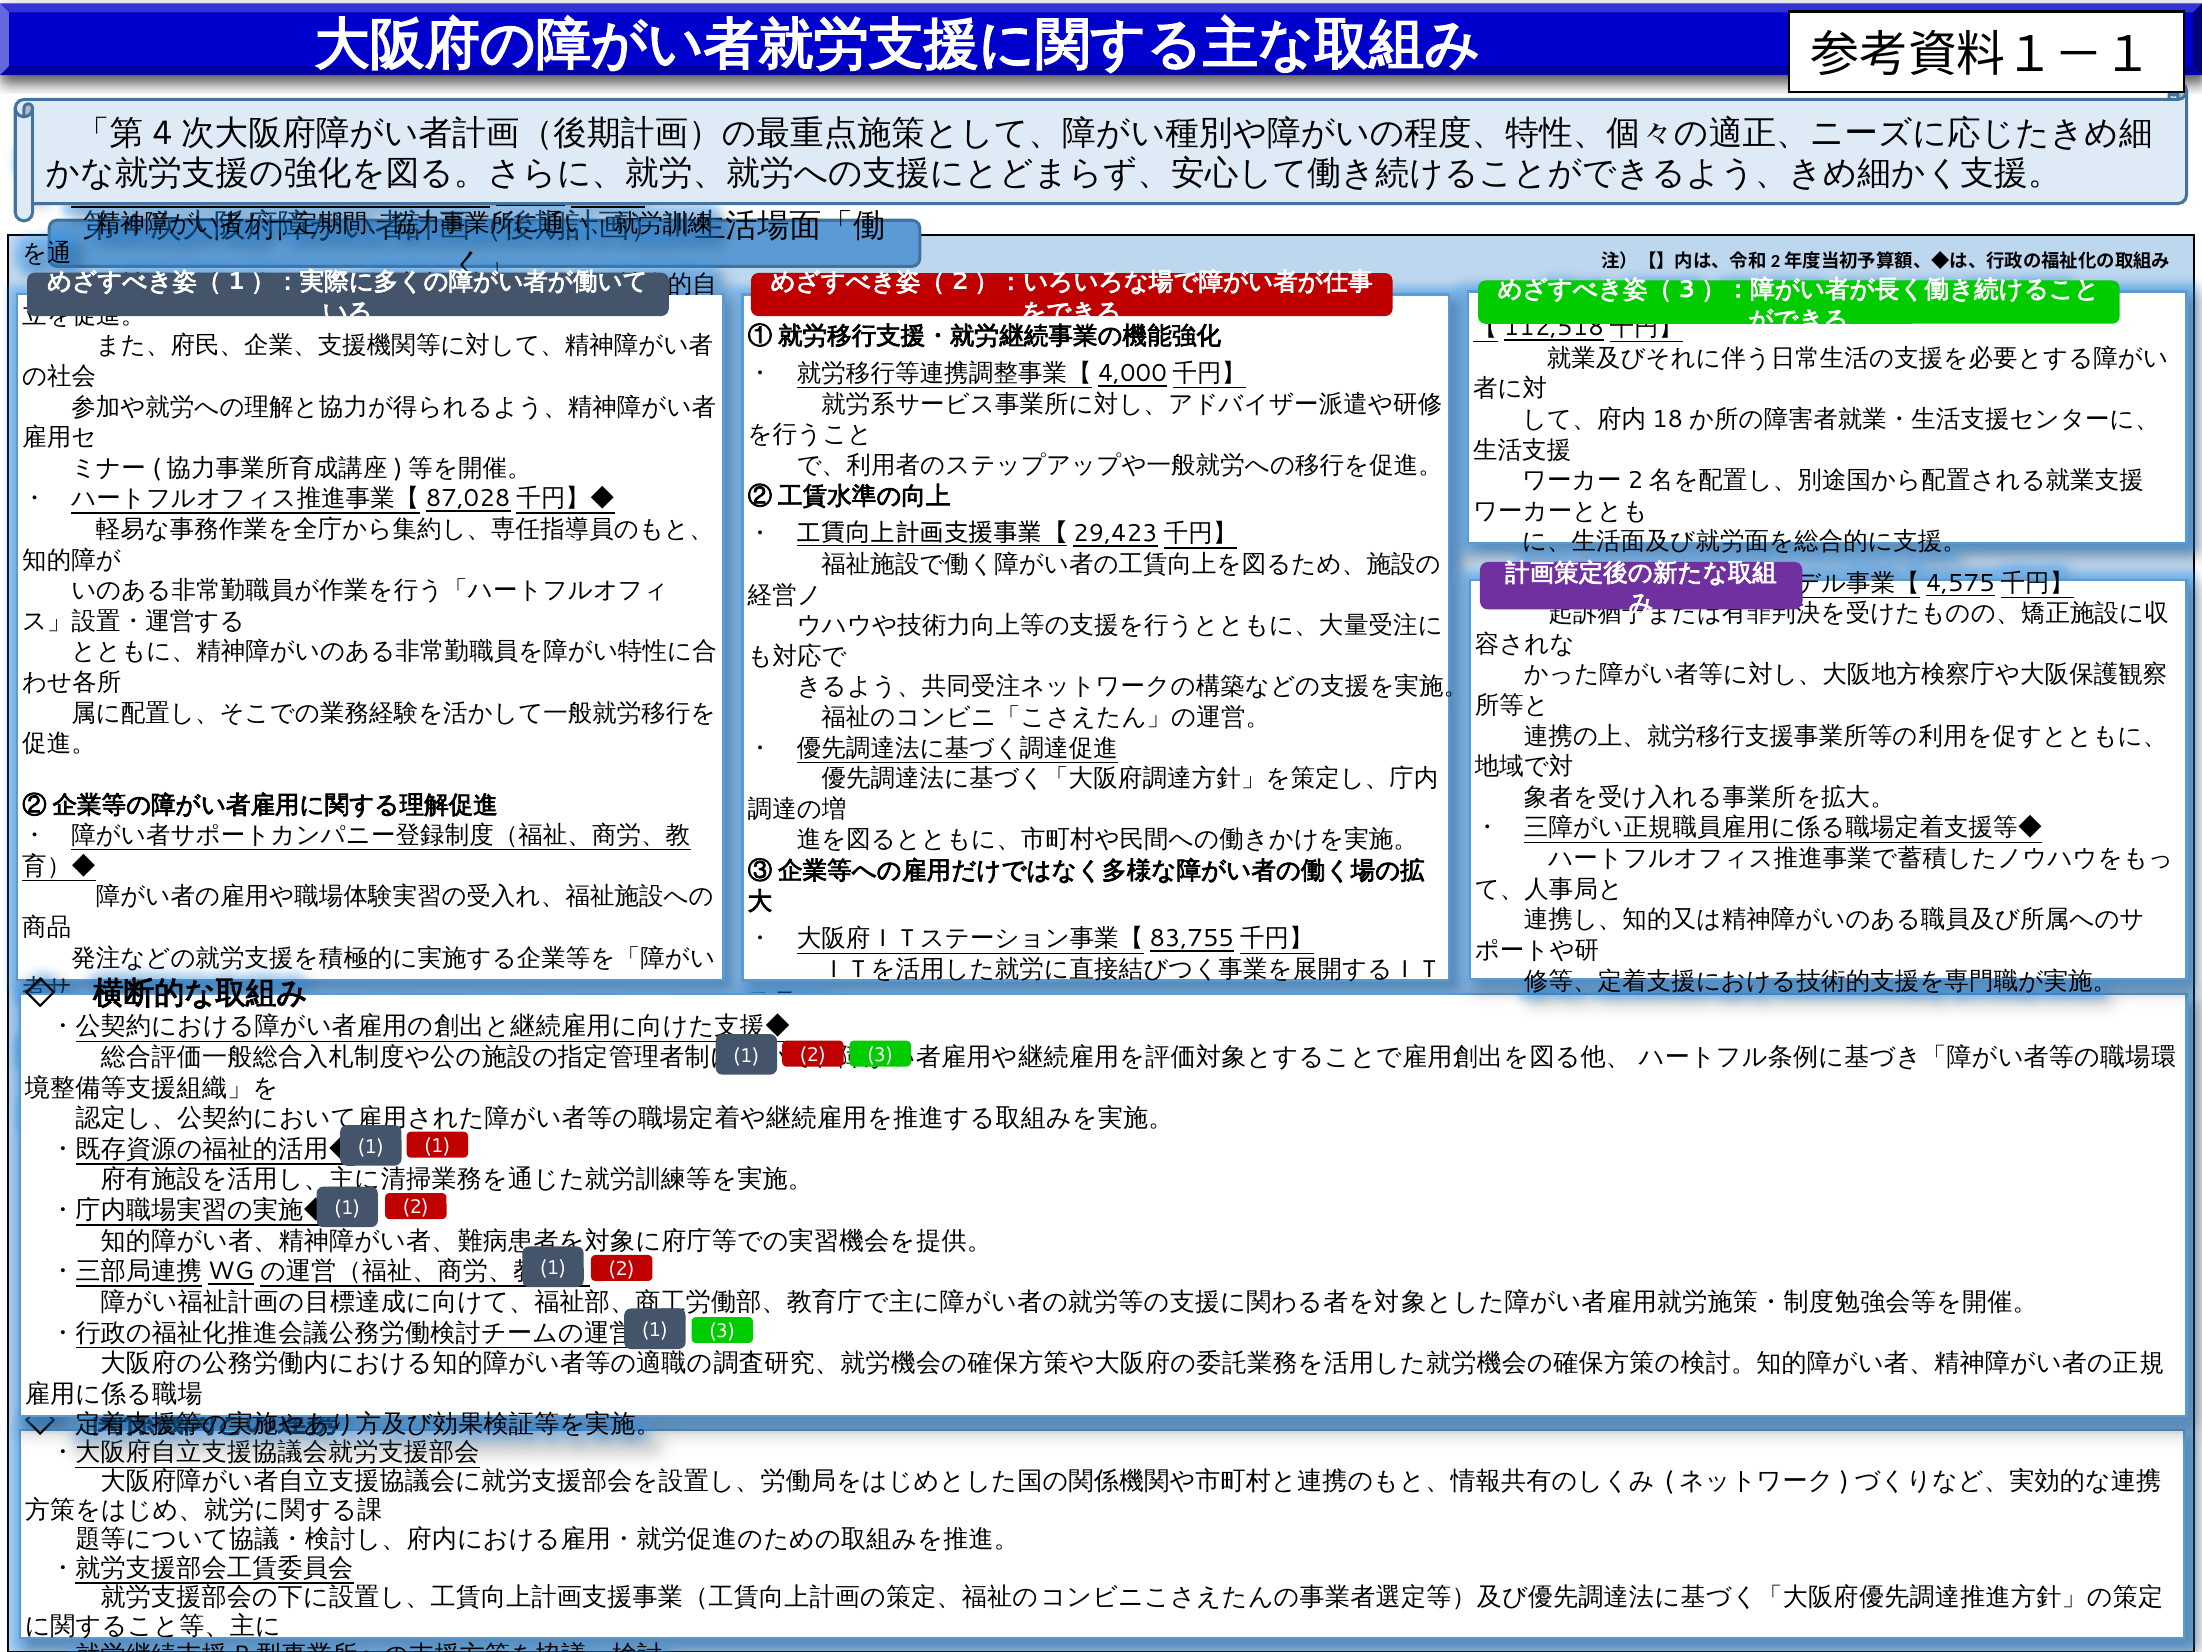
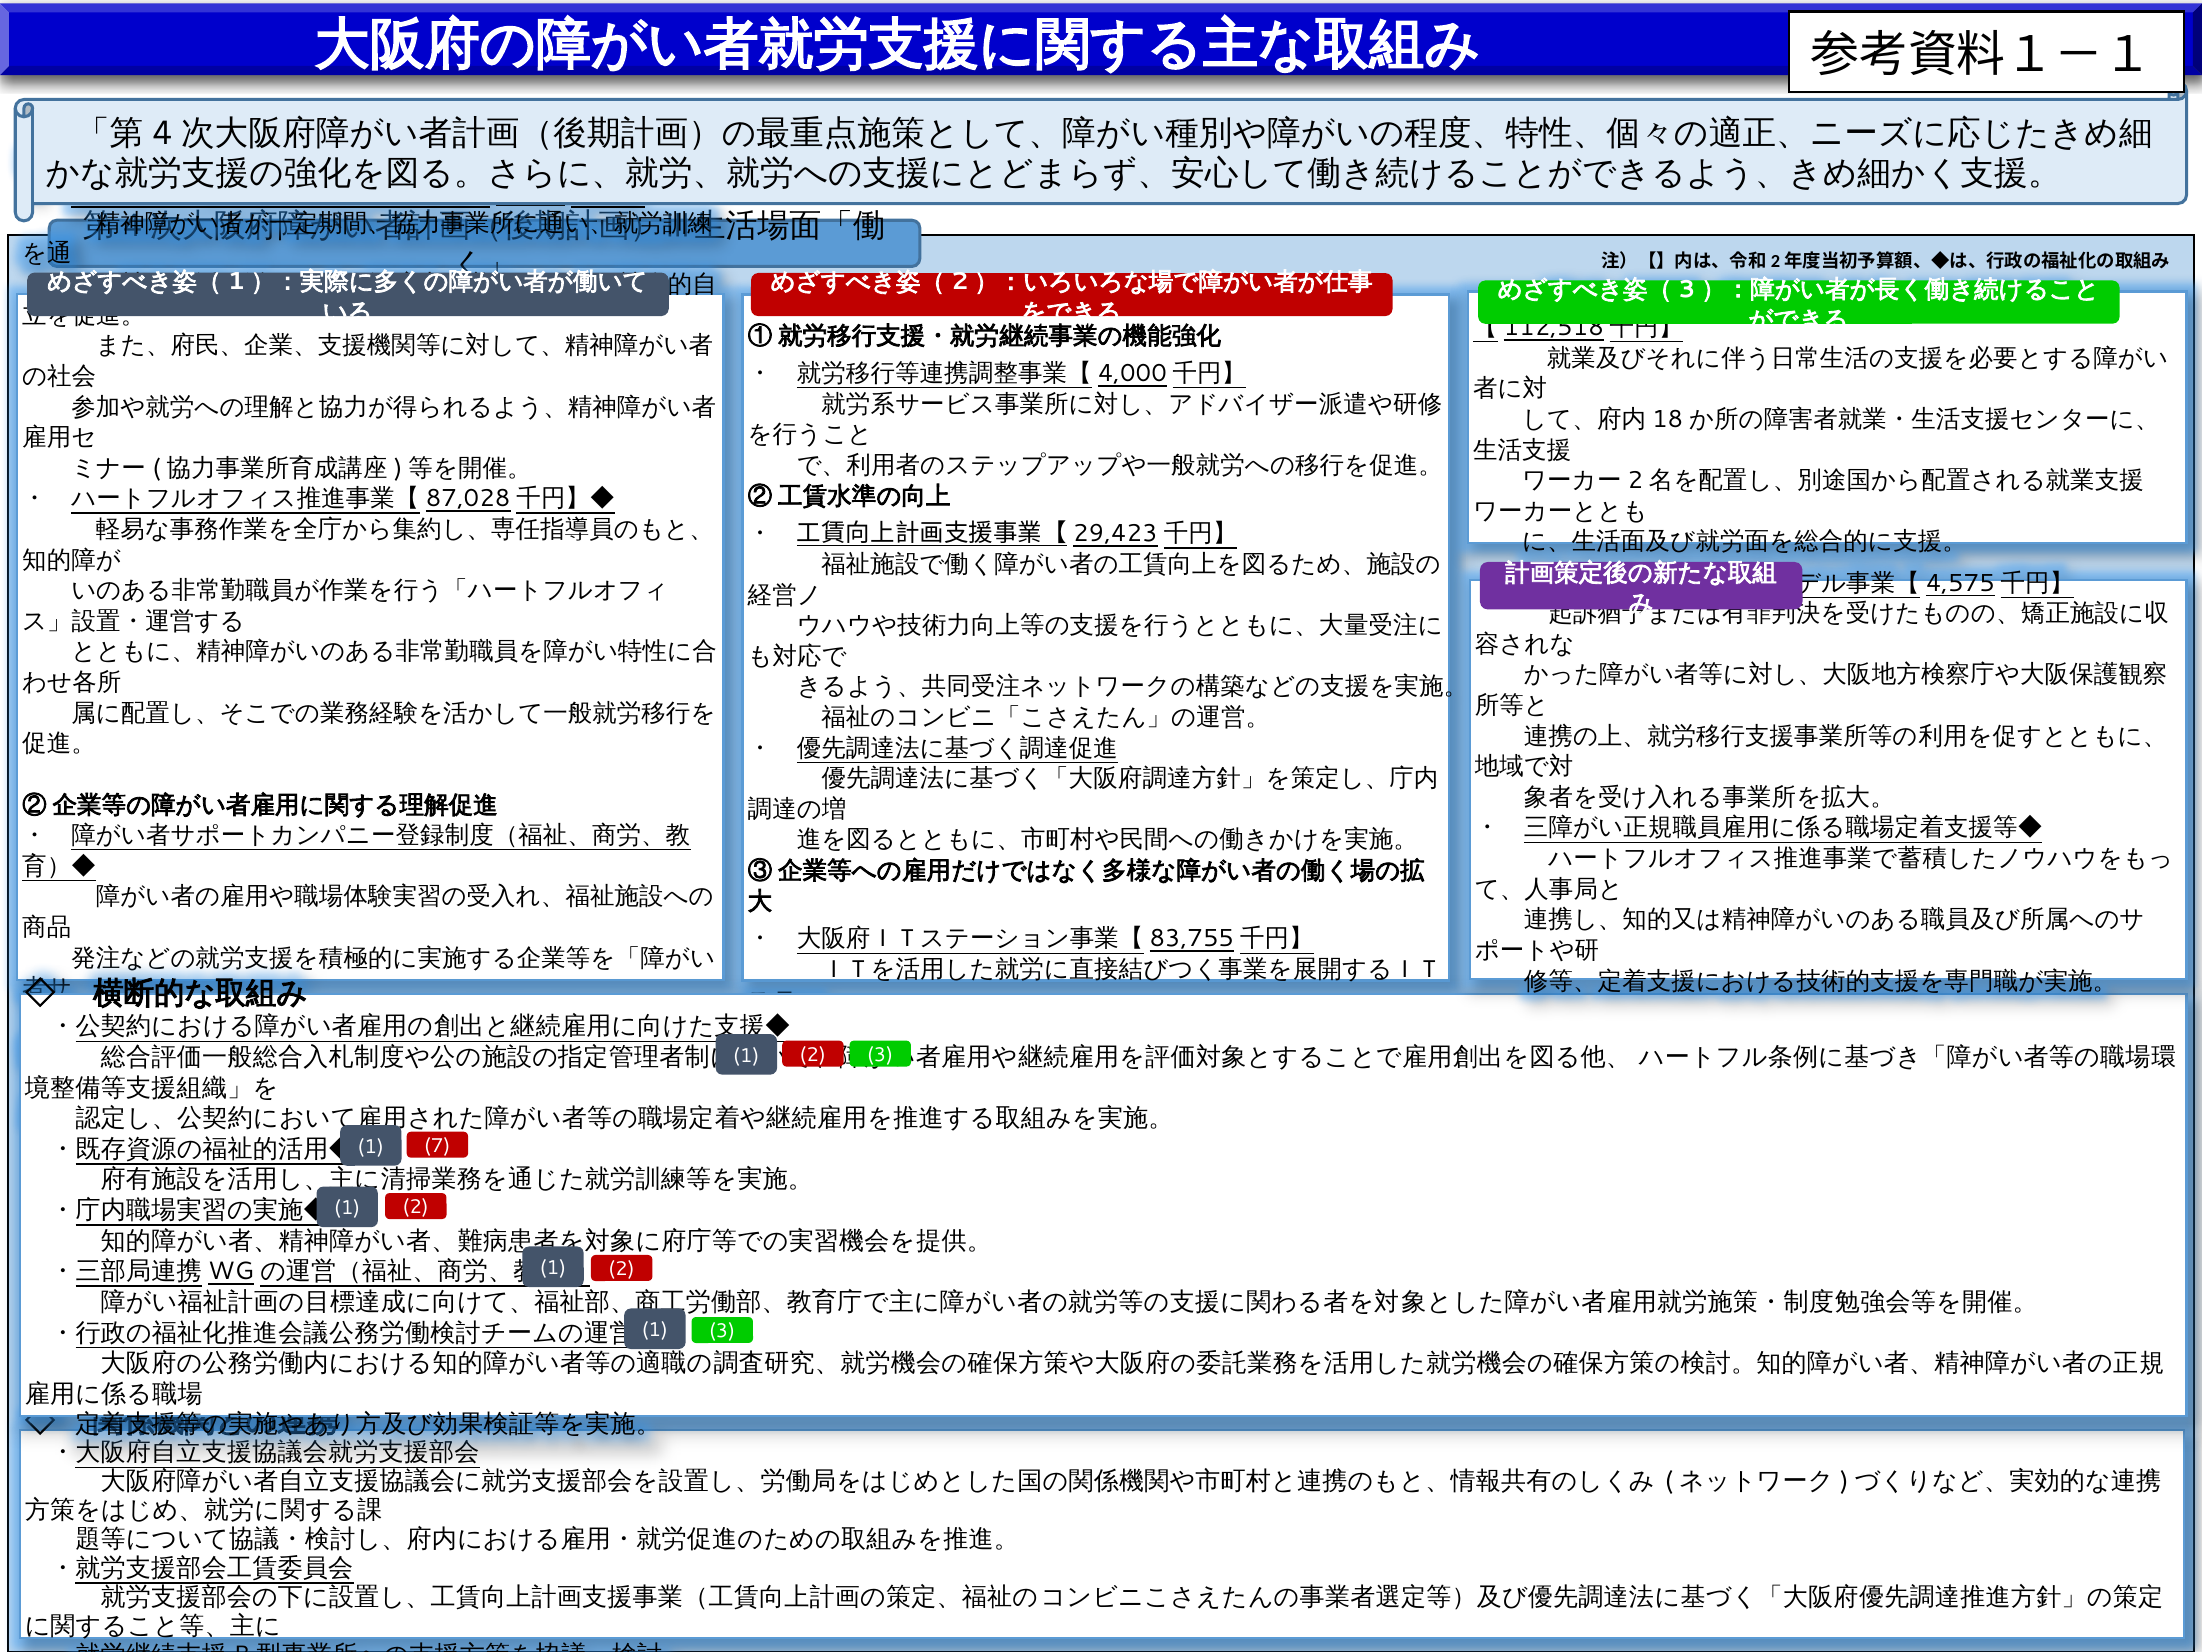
1: 1 -> 7 (437, 1146)
